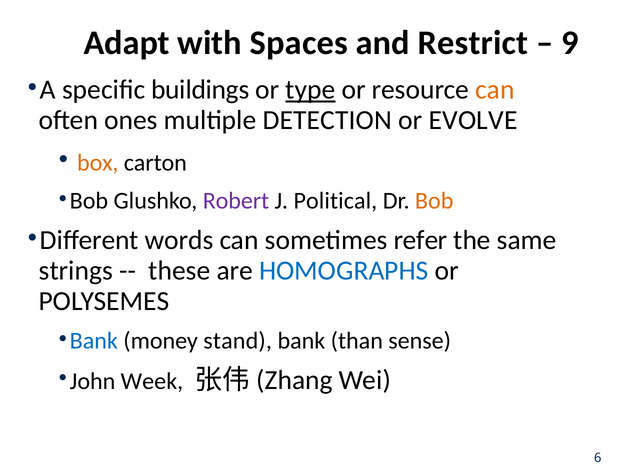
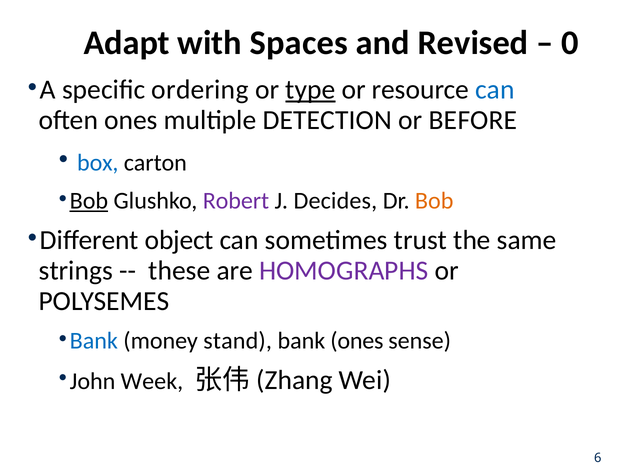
Restrict: Restrict -> Revised (473, 43)
9: 9 -> 0 (570, 43)
buildings: buildings -> ordering (200, 90)
can colour: orange -> blue (495, 90)
EVOLVE: EVOLVE -> BEFORE (473, 120)
box colour: orange -> blue (98, 163)
Bob underline: none -> present (89, 201)
Political: Political -> Decides (335, 201)
words: words -> object (179, 240)
refer: refer -> trust (420, 240)
HOMOGRAPHS colour: blue -> purple (344, 271)
bank than: than -> ones (357, 341)
